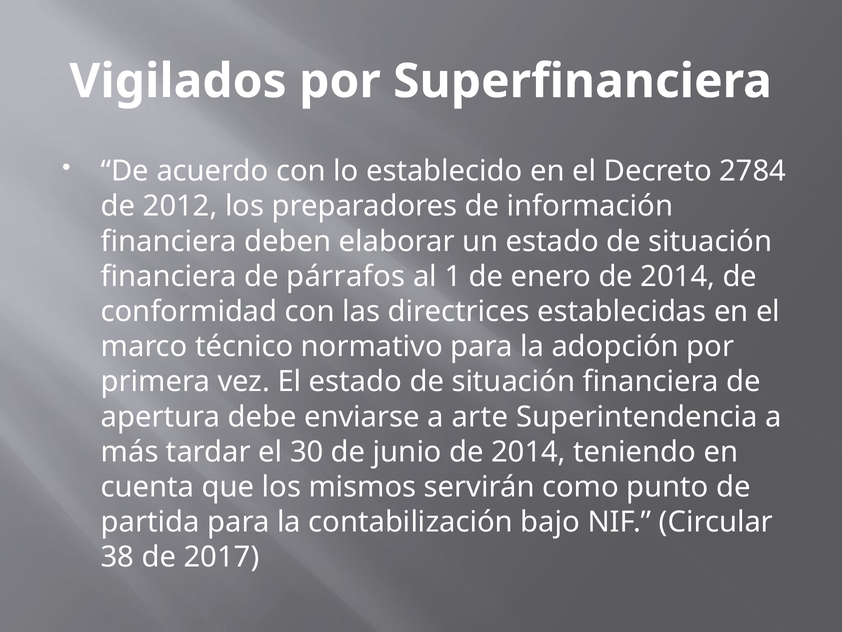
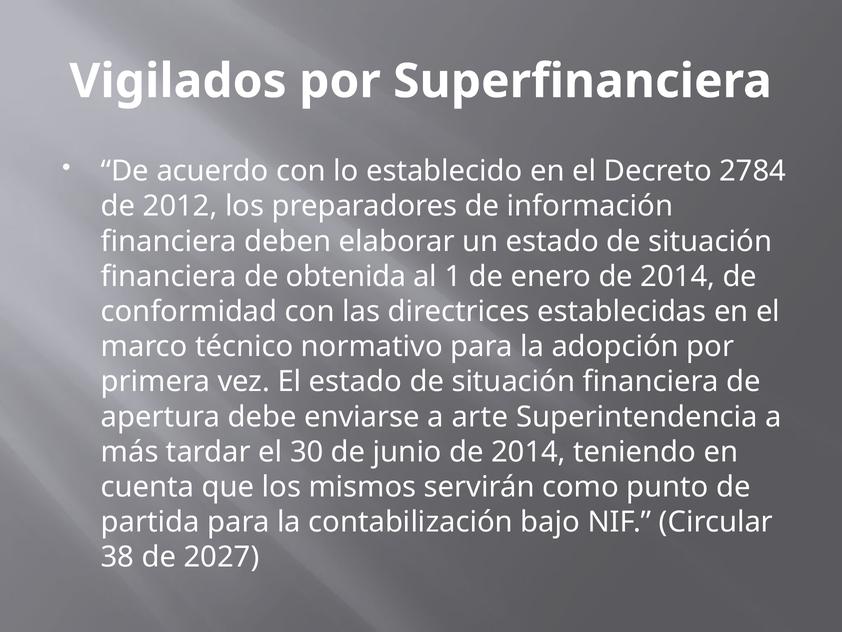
párrafos: párrafos -> obtenida (346, 276)
2017: 2017 -> 2027 (222, 557)
